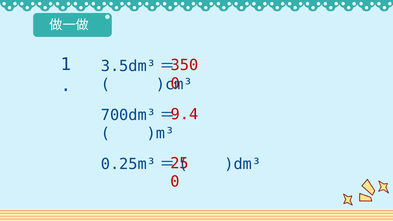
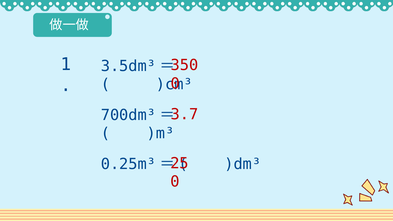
9.4: 9.4 -> 3.7 (185, 114)
